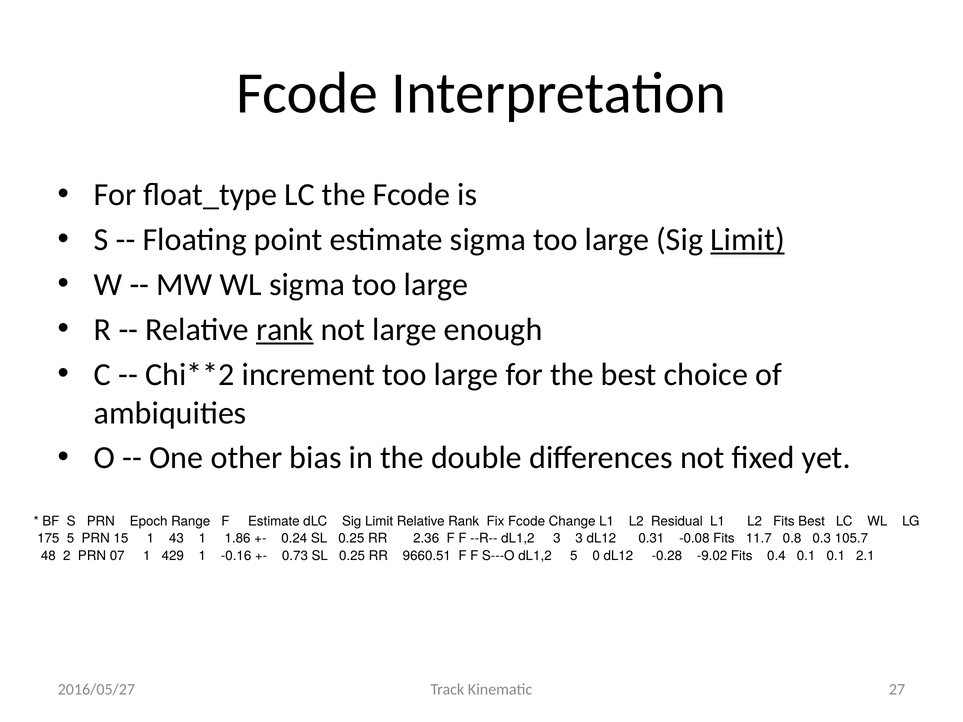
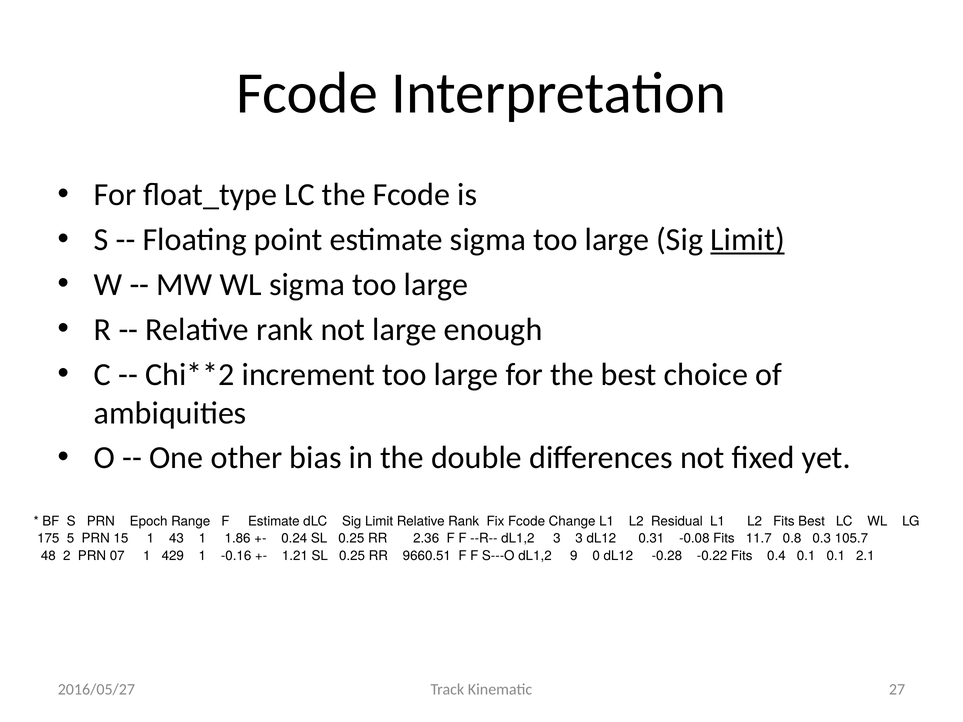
rank underline: present -> none (285, 330)
0.73: 0.73 -> 1.21 (295, 556)
dL1,2 5: 5 -> 9 (574, 556)
-9.02: -9.02 -> -0.22 (712, 556)
